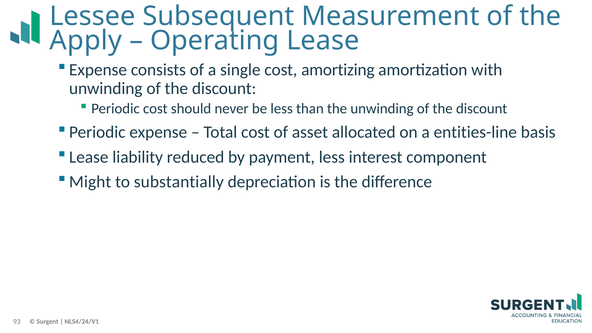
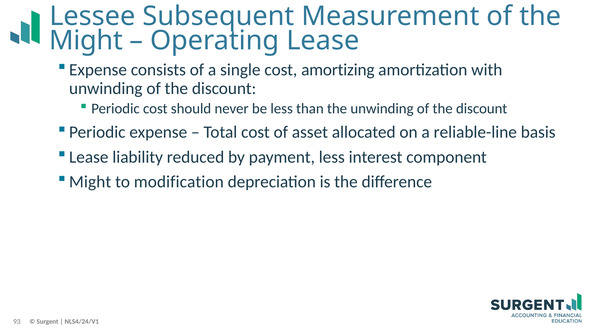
Apply: Apply -> Might (86, 41)
entities-line: entities-line -> reliable-line (475, 132)
substantially: substantially -> modification (179, 182)
